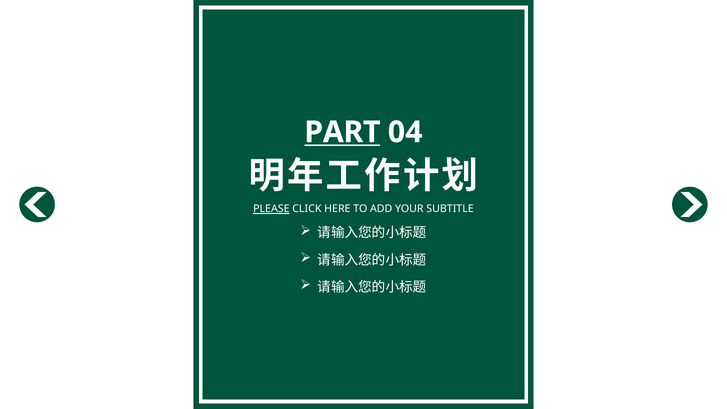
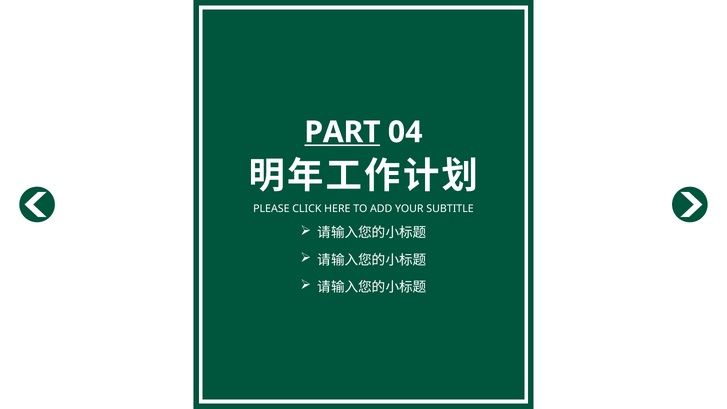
PLEASE underline: present -> none (271, 209)
